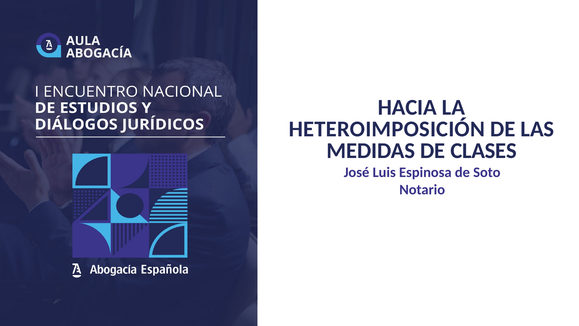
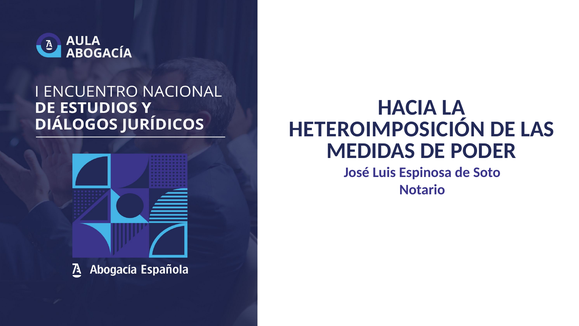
CLASES: CLASES -> PODER (483, 151)
